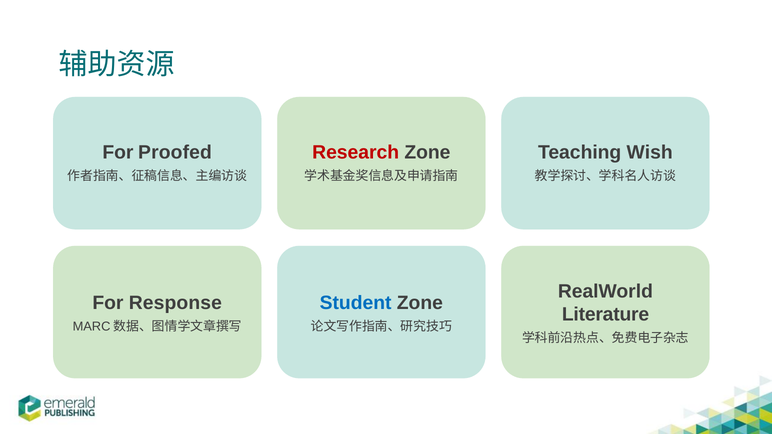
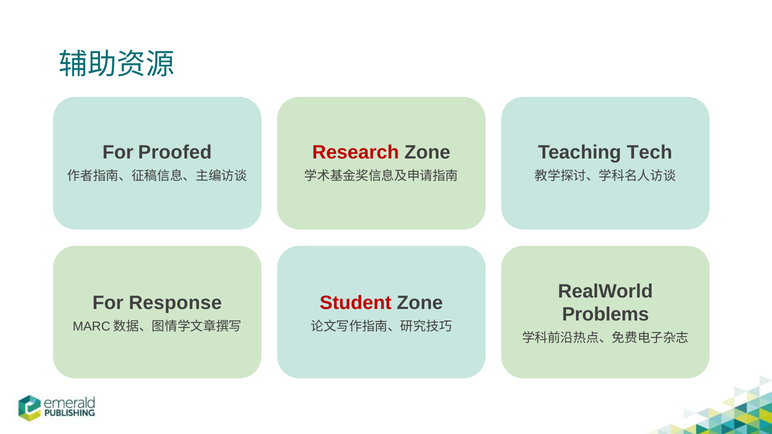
Wish: Wish -> Tech (650, 152)
Student colour: blue -> red (356, 303)
Literature: Literature -> Problems (605, 315)
